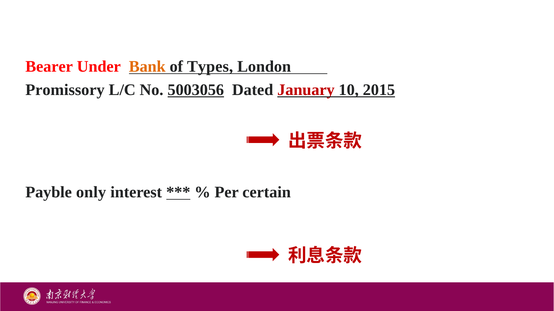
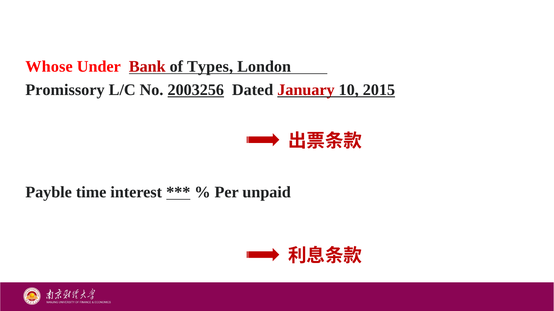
Bearer: Bearer -> Whose (49, 67)
Bank colour: orange -> red (147, 67)
5003056: 5003056 -> 2003256 (196, 90)
only: only -> time (91, 193)
certain: certain -> unpaid (267, 193)
